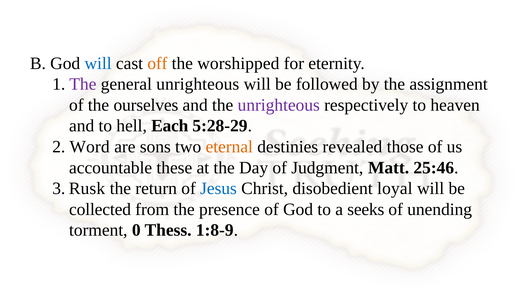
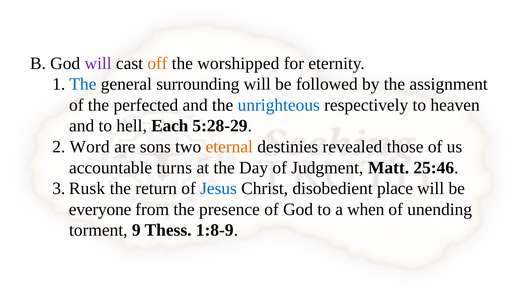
will colour: blue -> purple (98, 64)
The colour: purple -> blue (83, 84)
general unrighteous: unrighteous -> surrounding (198, 84)
ourselves: ourselves -> perfected (146, 105)
unrighteous colour: purple -> blue (279, 105)
these: these -> turns (174, 168)
loyal: loyal -> place (395, 189)
collected: collected -> everyone (100, 210)
seeks: seeks -> when (366, 210)
0: 0 -> 9 (136, 231)
